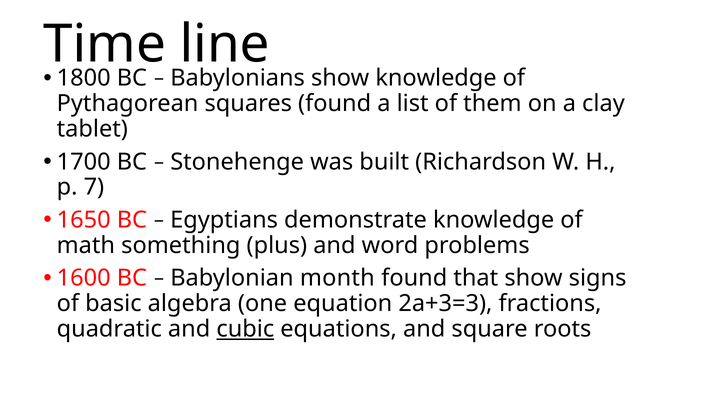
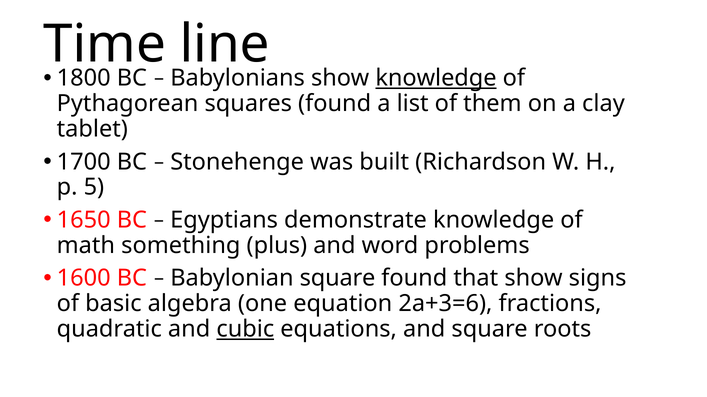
knowledge underline: none -> present (436, 78)
7: 7 -> 5 (94, 188)
Babylonian month: month -> square (338, 279)
2a+3=3: 2a+3=3 -> 2a+3=6 (445, 304)
